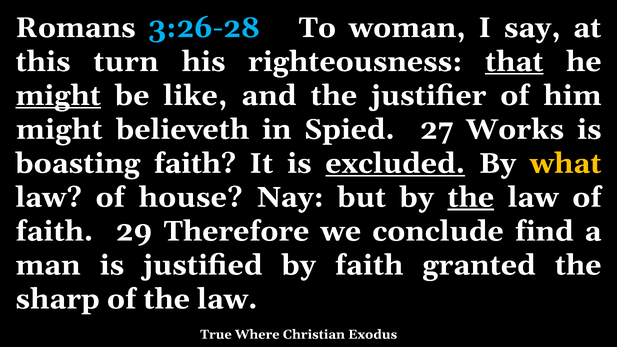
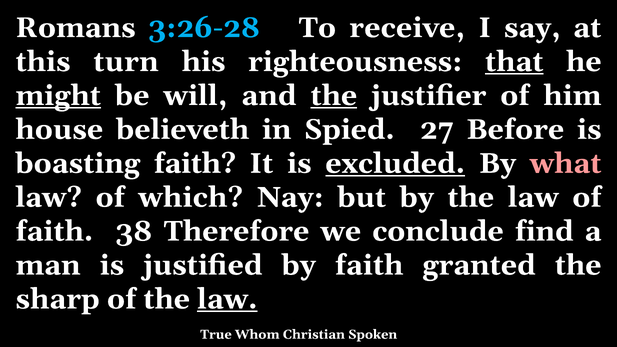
woman: woman -> receive (407, 28)
like: like -> will (195, 96)
the underline: none -> present (334, 96)
might: might -> house (59, 130)
Works: Works -> Before (515, 130)
what colour: yellow -> pink (566, 163)
house: house -> which (191, 197)
the underline: present -> none (471, 197)
29: 29 -> 38 (134, 231)
law underline: none -> present (227, 299)
Where: Where -> Whom (257, 335)
Exodus: Exodus -> Spoken (373, 335)
